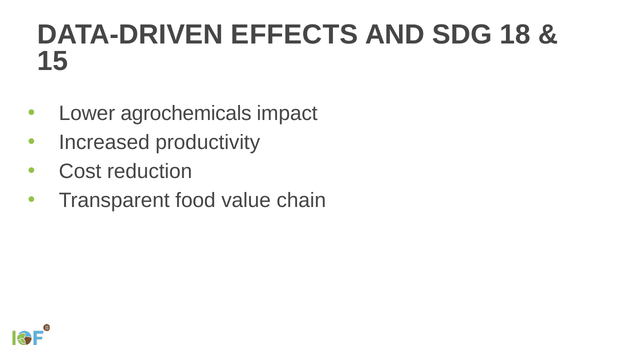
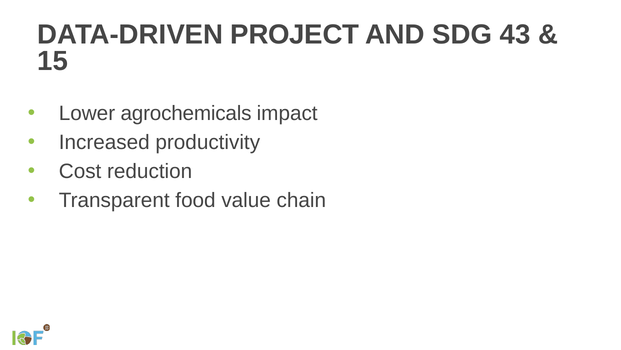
EFFECTS: EFFECTS -> PROJECT (295, 34)
18: 18 -> 43 (515, 34)
